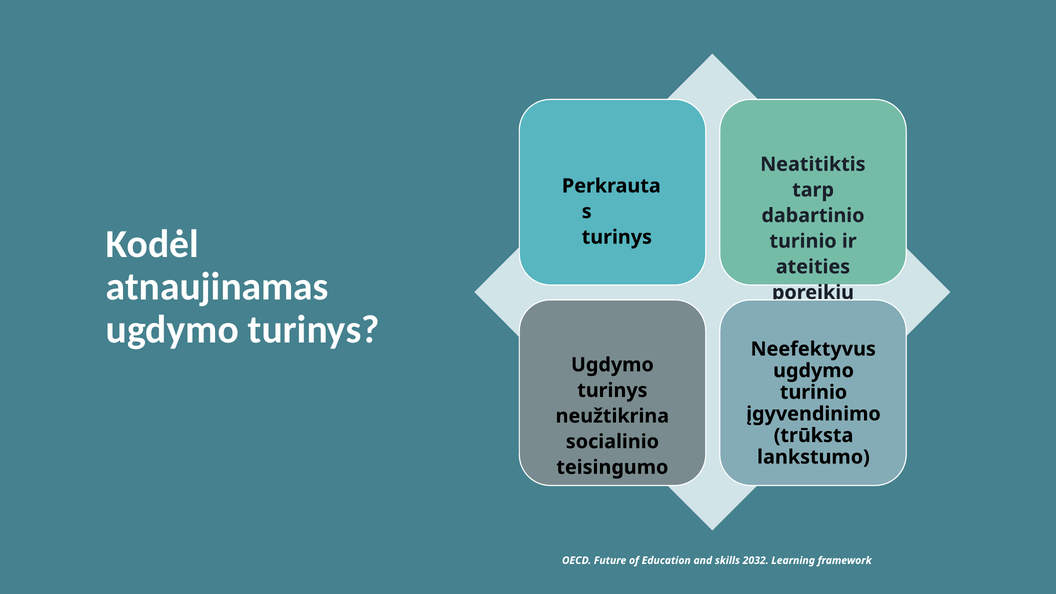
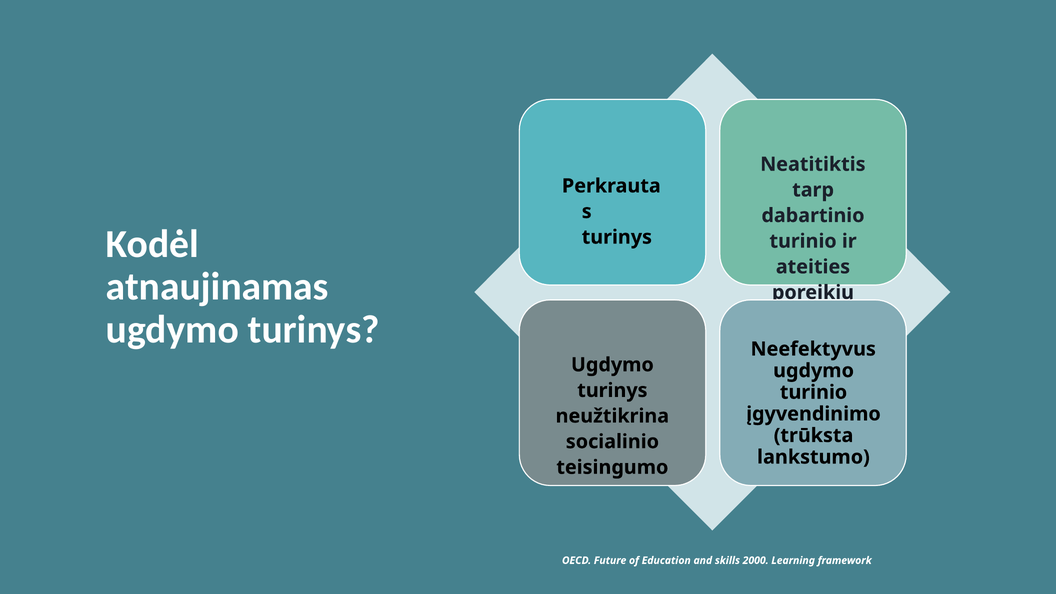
2032: 2032 -> 2000 (756, 560)
